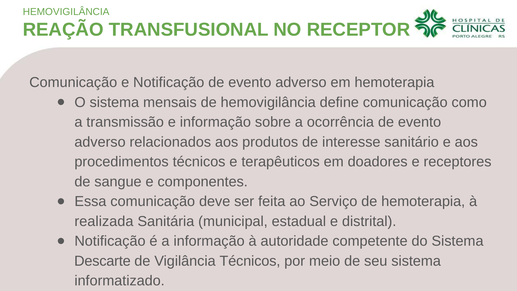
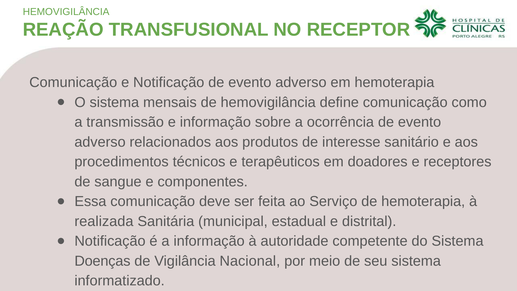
Descarte: Descarte -> Doenças (102, 261)
Vigilância Técnicos: Técnicos -> Nacional (250, 261)
